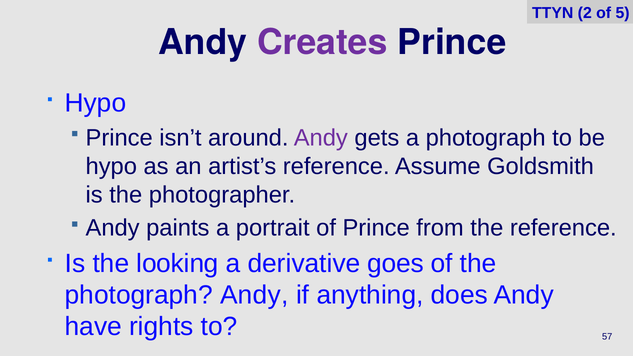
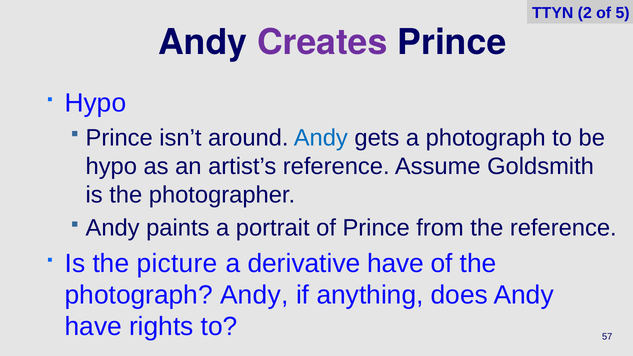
Andy colour: purple -> blue (321, 138)
looking: looking -> picture (177, 263)
derivative goes: goes -> have (396, 263)
